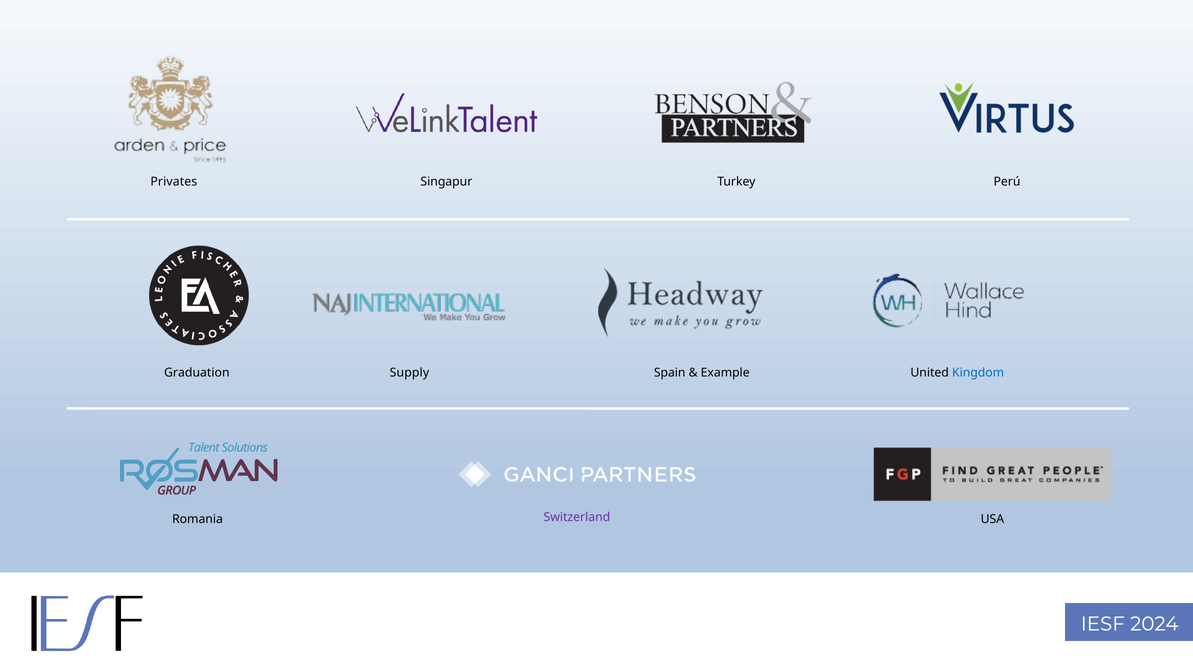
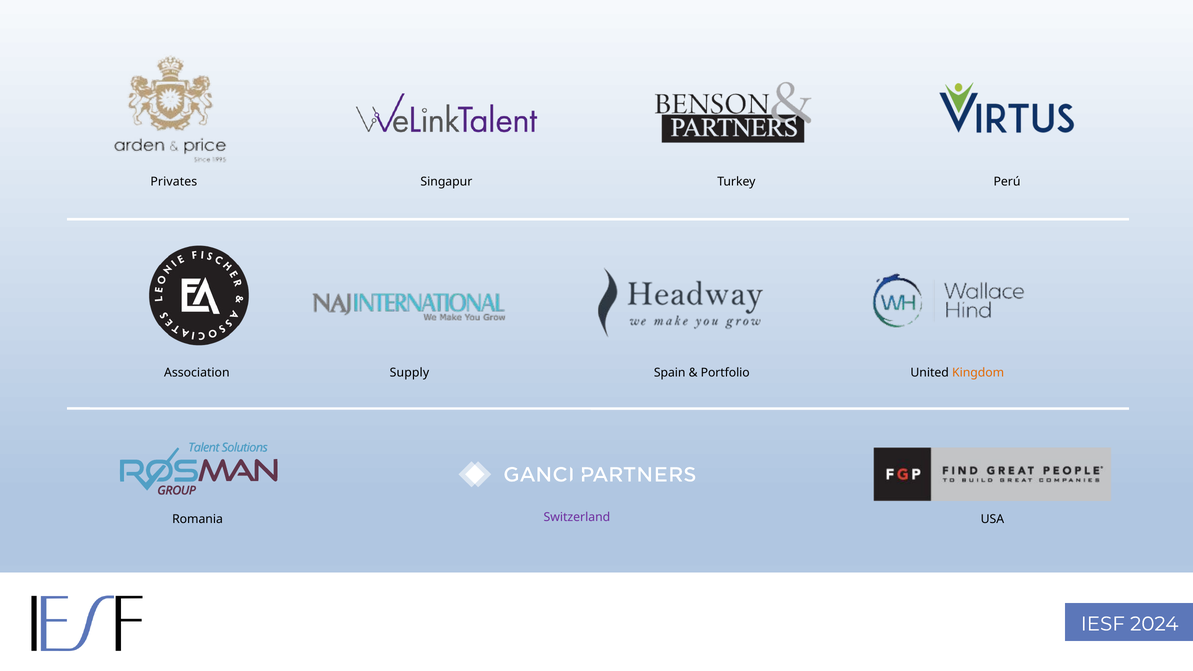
Graduation: Graduation -> Association (197, 373)
Example: Example -> Portfolio (725, 373)
Kingdom colour: blue -> orange (978, 373)
